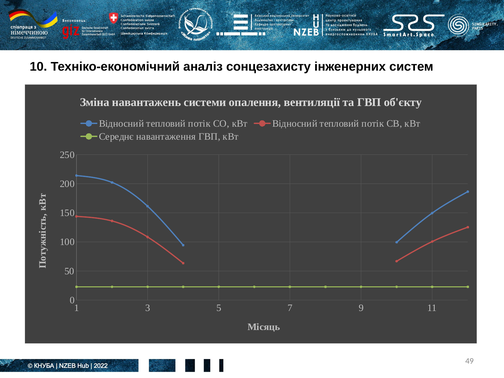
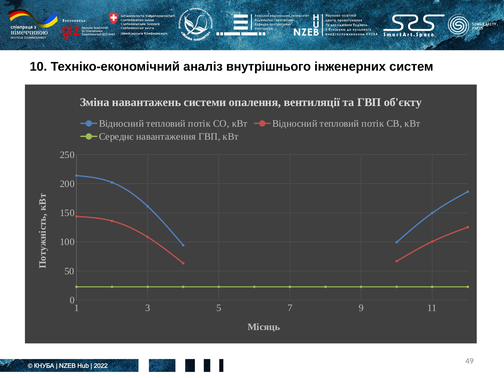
сонцезахисту: сонцезахисту -> внутрішнього (269, 67)
